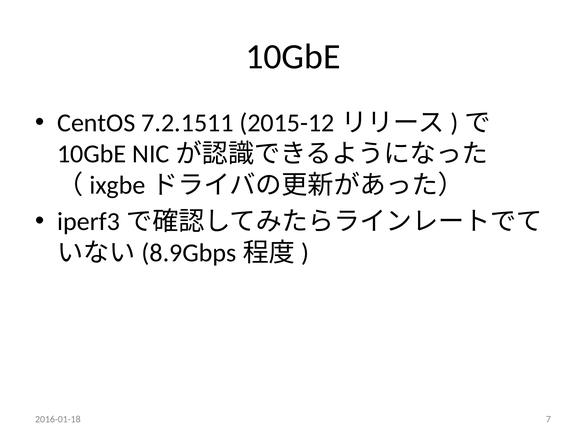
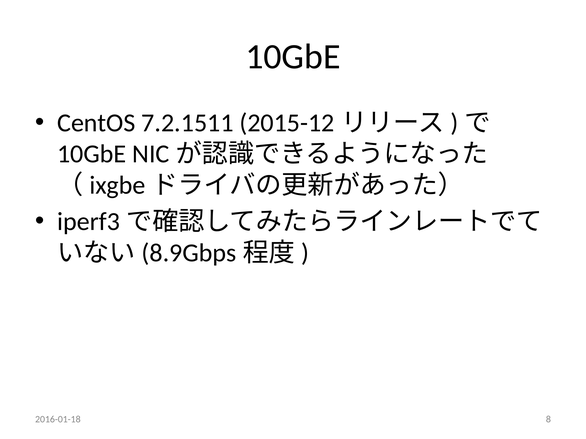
7: 7 -> 8 (548, 420)
